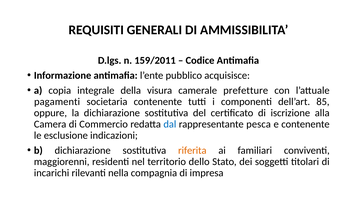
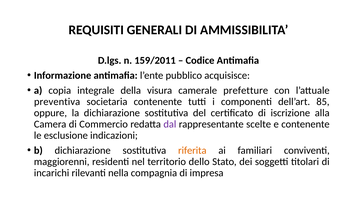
pagamenti: pagamenti -> preventiva (57, 102)
dal colour: blue -> purple (170, 124)
pesca: pesca -> scelte (259, 124)
